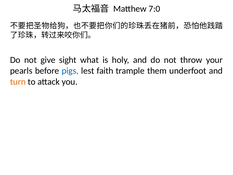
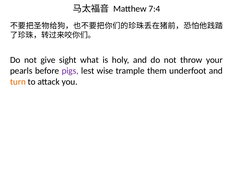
7:0: 7:0 -> 7:4 (154, 9)
pigs colour: blue -> purple (70, 71)
faith: faith -> wise (105, 71)
